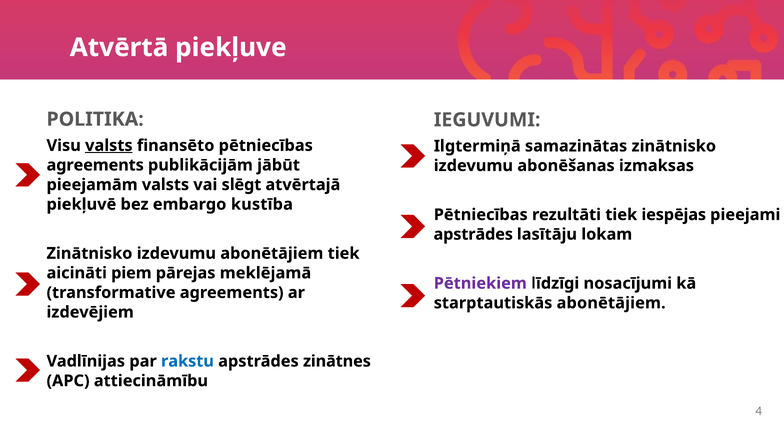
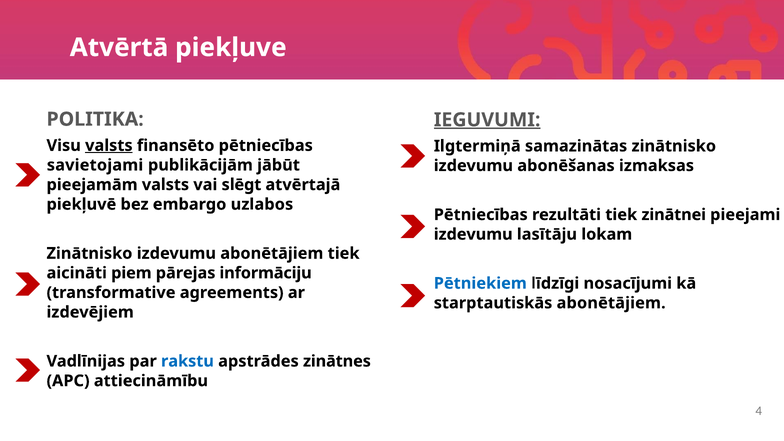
IEGUVUMI underline: none -> present (487, 120)
agreements: agreements -> savietojami (95, 165)
kustība: kustība -> uzlabos (262, 204)
iespējas: iespējas -> zinātnei (674, 215)
apstrādes: apstrādes -> izdevumu (473, 234)
meklējamā: meklējamā -> informāciju (266, 273)
Pētniekiem colour: purple -> blue (480, 283)
